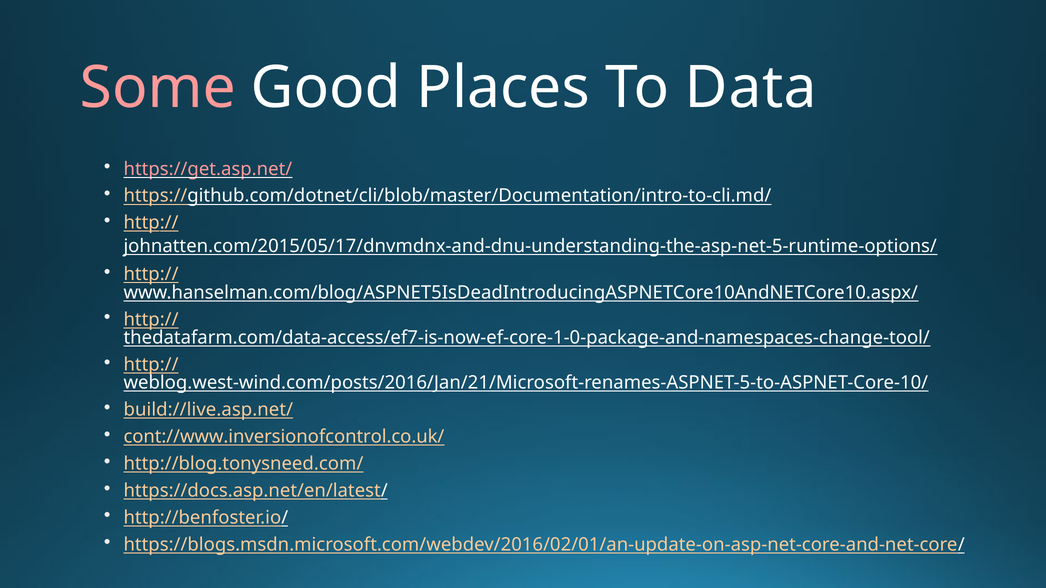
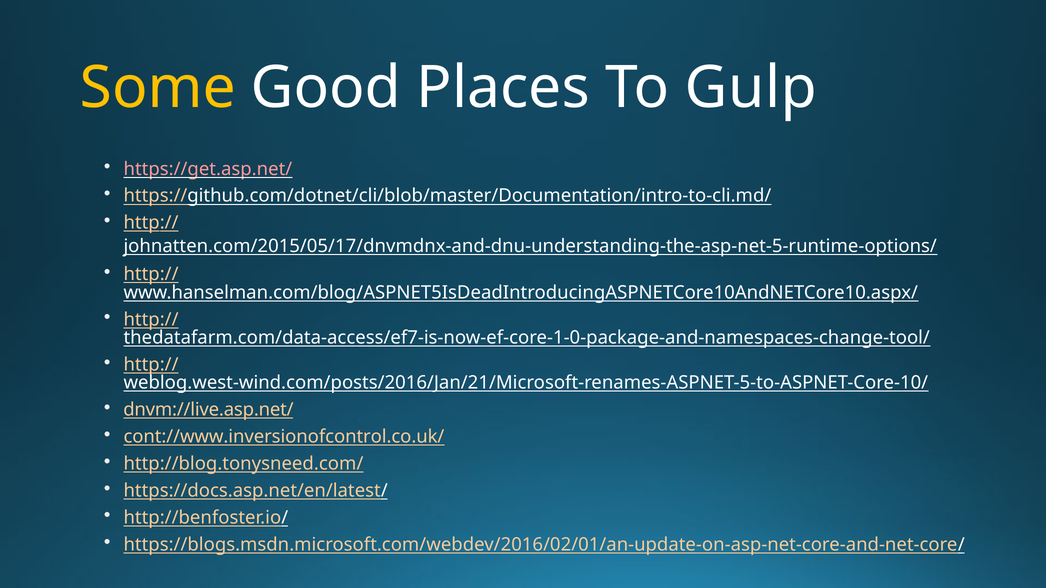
Some colour: pink -> yellow (158, 88)
Data: Data -> Gulp (751, 88)
build://live.asp.net/: build://live.asp.net/ -> dnvm://live.asp.net/ (208, 410)
